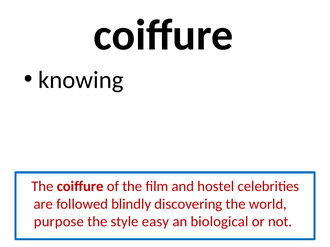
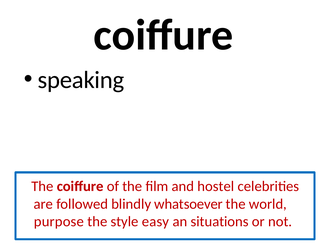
knowing: knowing -> speaking (81, 80)
discovering: discovering -> whatsoever (189, 204)
biological: biological -> situations (220, 222)
